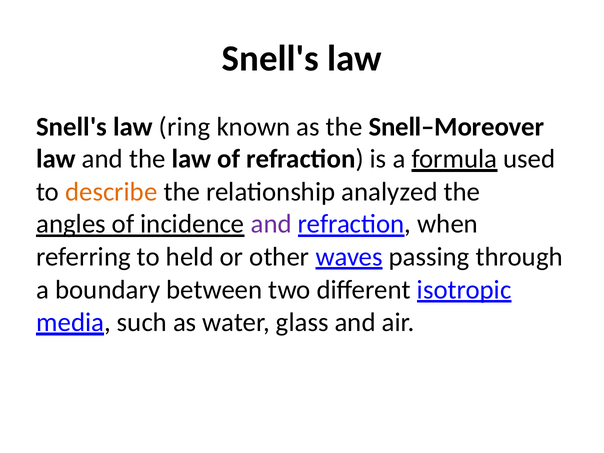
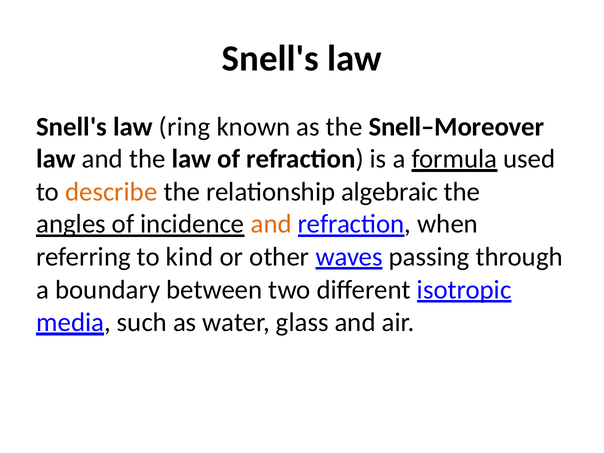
analyzed: analyzed -> algebraic (390, 192)
and colour: purple -> orange (271, 224)
held: held -> kind (190, 257)
